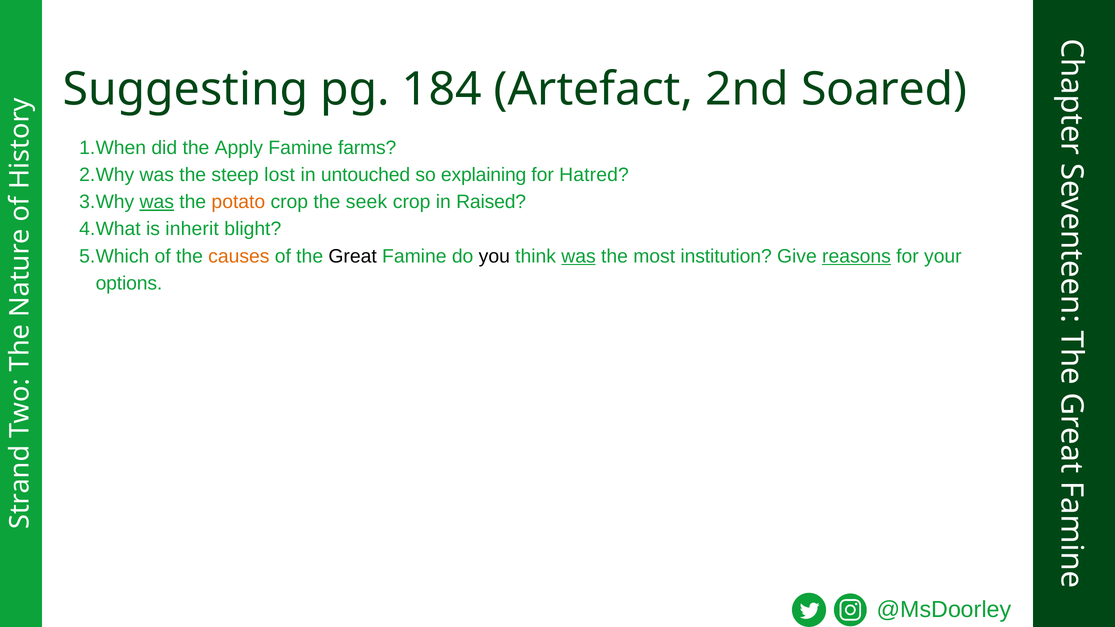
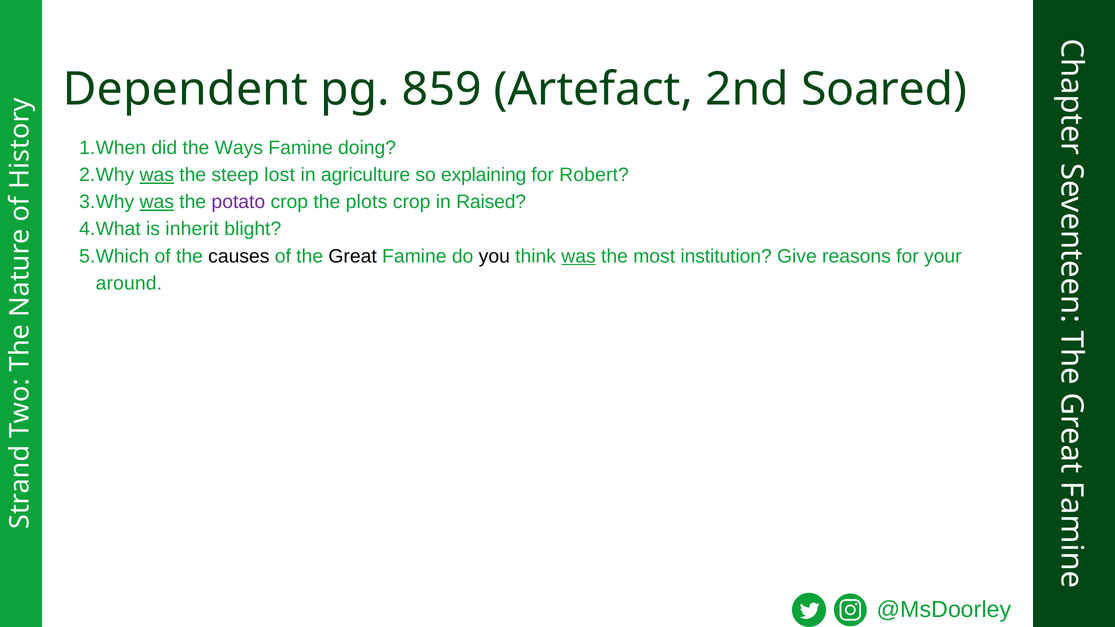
Suggesting: Suggesting -> Dependent (185, 89)
184: 184 -> 859 (442, 89)
Apply: Apply -> Ways (239, 148)
farms: farms -> doing (367, 148)
was underline: none -> present (157, 175)
untouched: untouched -> agriculture (366, 175)
Hatred: Hatred -> Robert (594, 175)
potato colour: orange -> purple (238, 202)
seek: seek -> plots (366, 202)
causes colour: orange -> black (239, 256)
reasons underline: present -> none (856, 256)
options: options -> around (129, 283)
